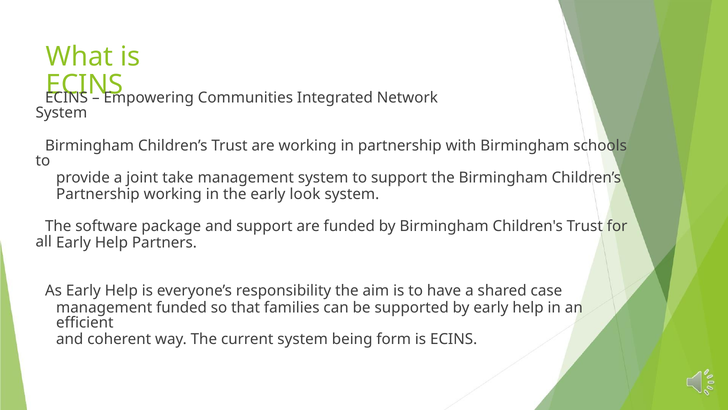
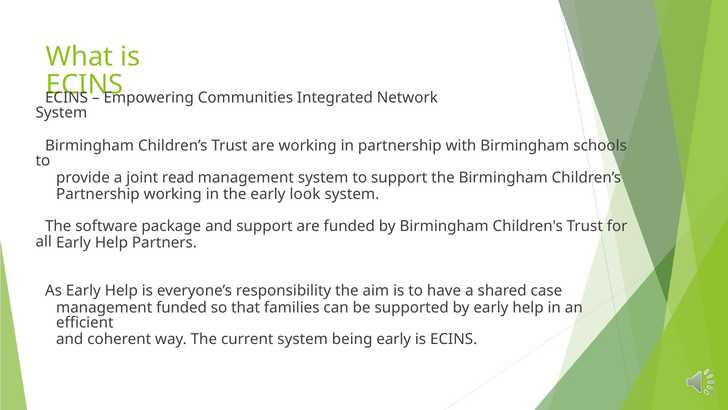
take: take -> read (178, 177)
being form: form -> early (394, 339)
